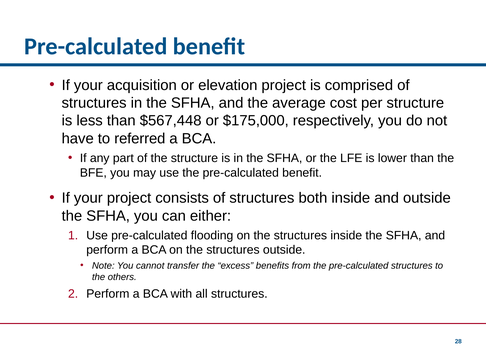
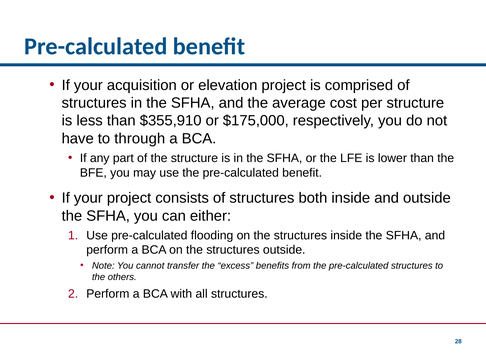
$567,448: $567,448 -> $355,910 (171, 121)
referred: referred -> through (140, 139)
